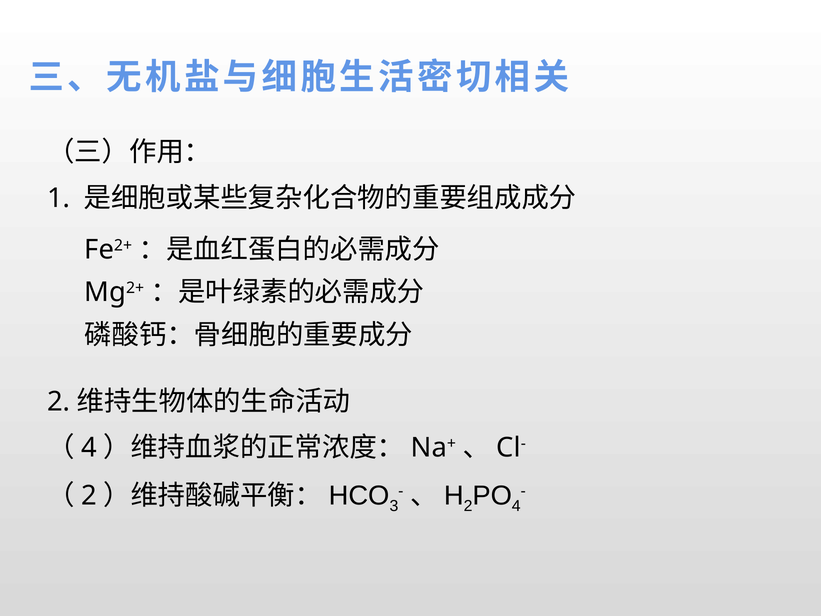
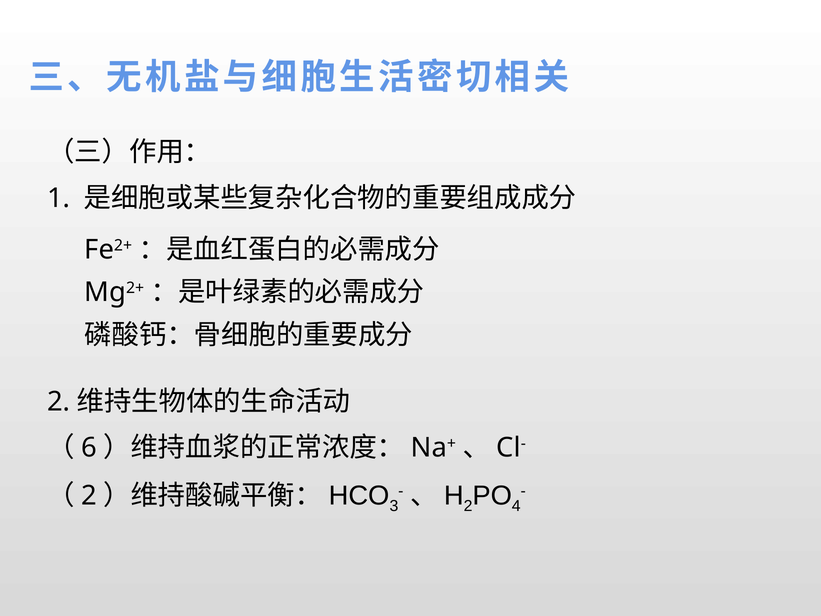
4: 4 -> 6 (89, 448)
